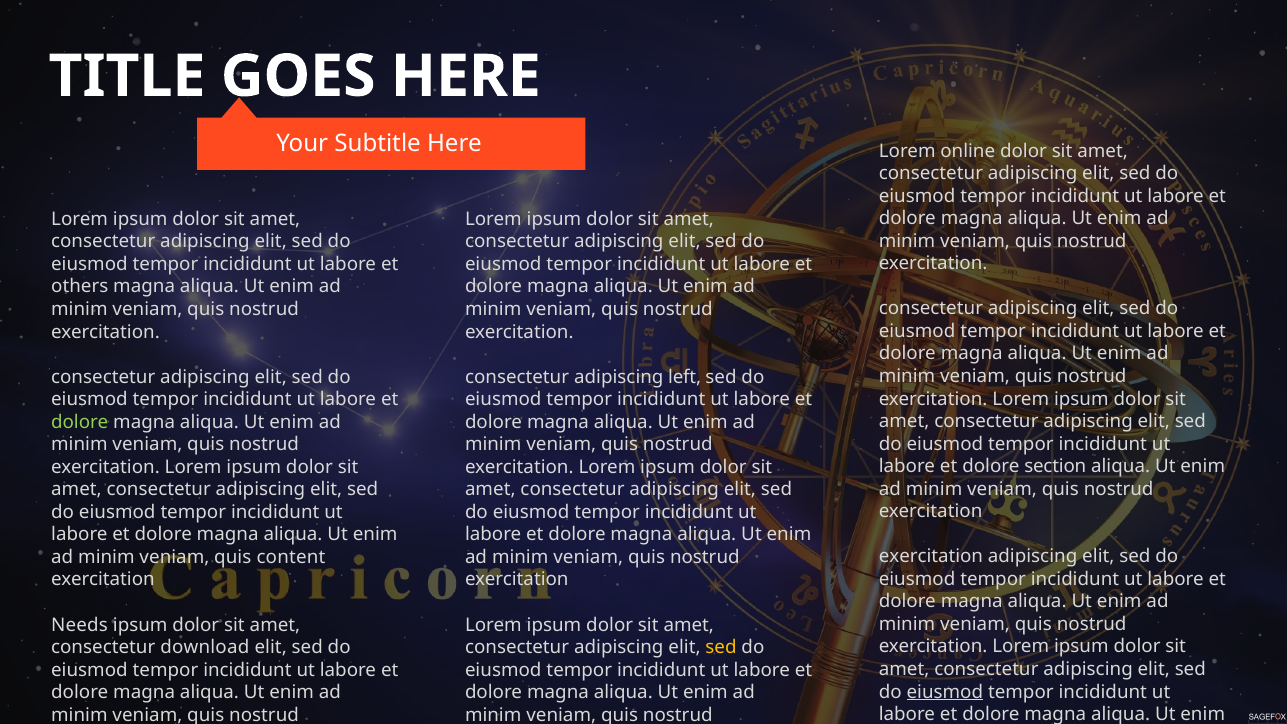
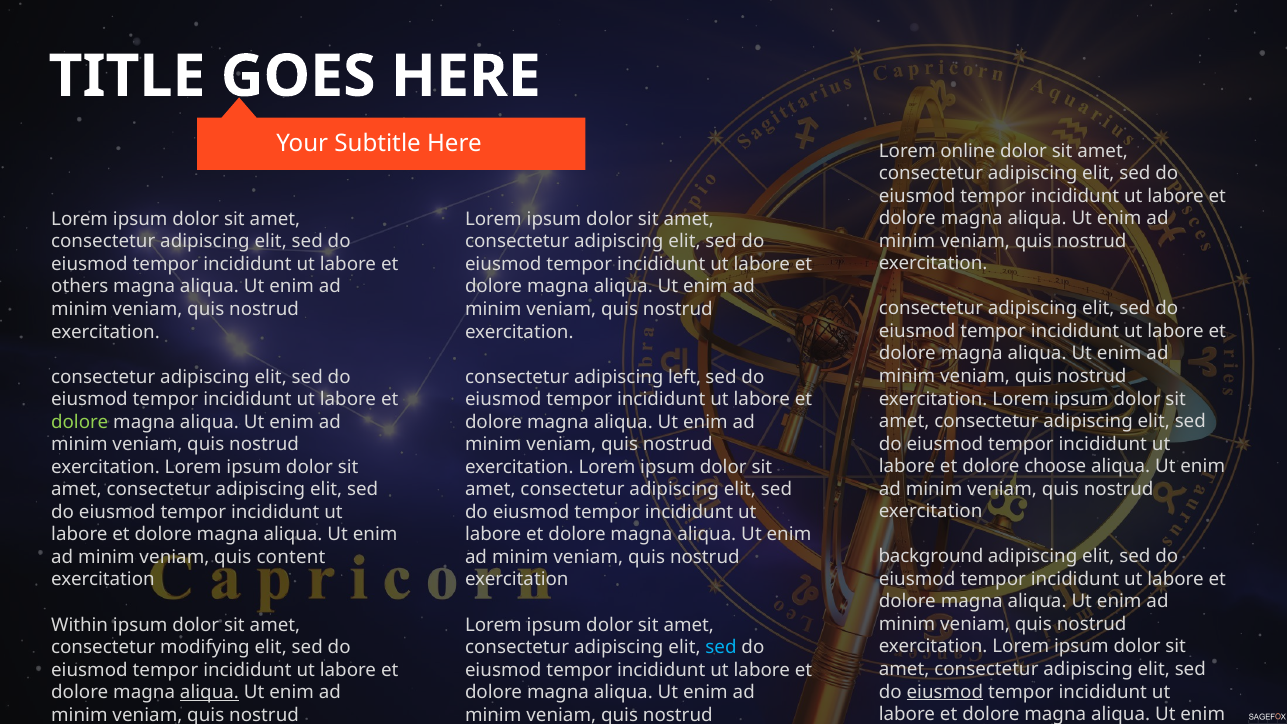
section: section -> choose (1055, 466)
exercitation: exercitation -> background (931, 557)
Needs: Needs -> Within (80, 625)
download: download -> modifying (205, 647)
sed colour: yellow -> light blue (721, 647)
aliqua underline: none -> present (209, 692)
